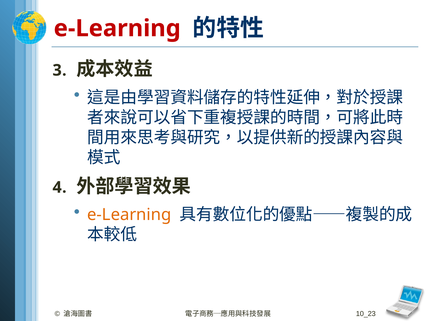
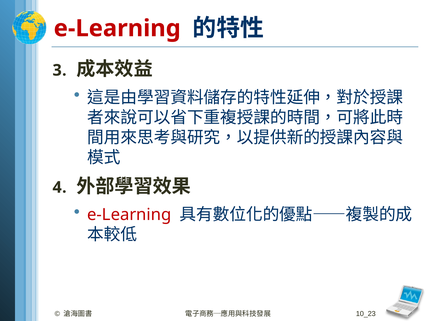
e-Learning colour: orange -> red (129, 215)
